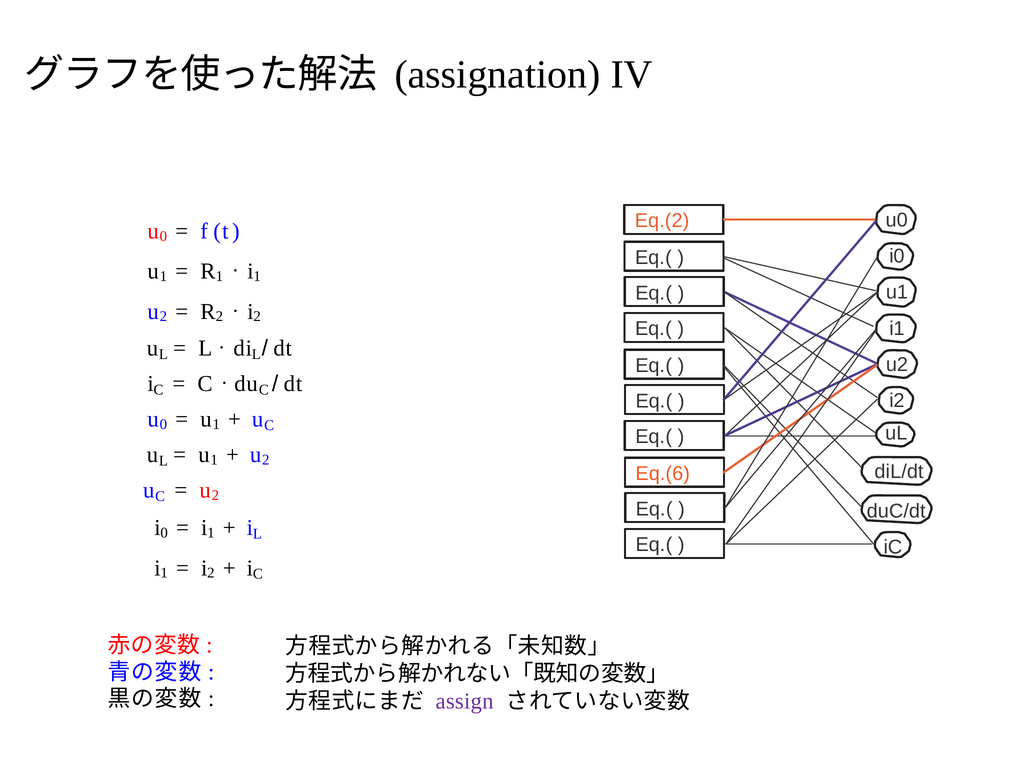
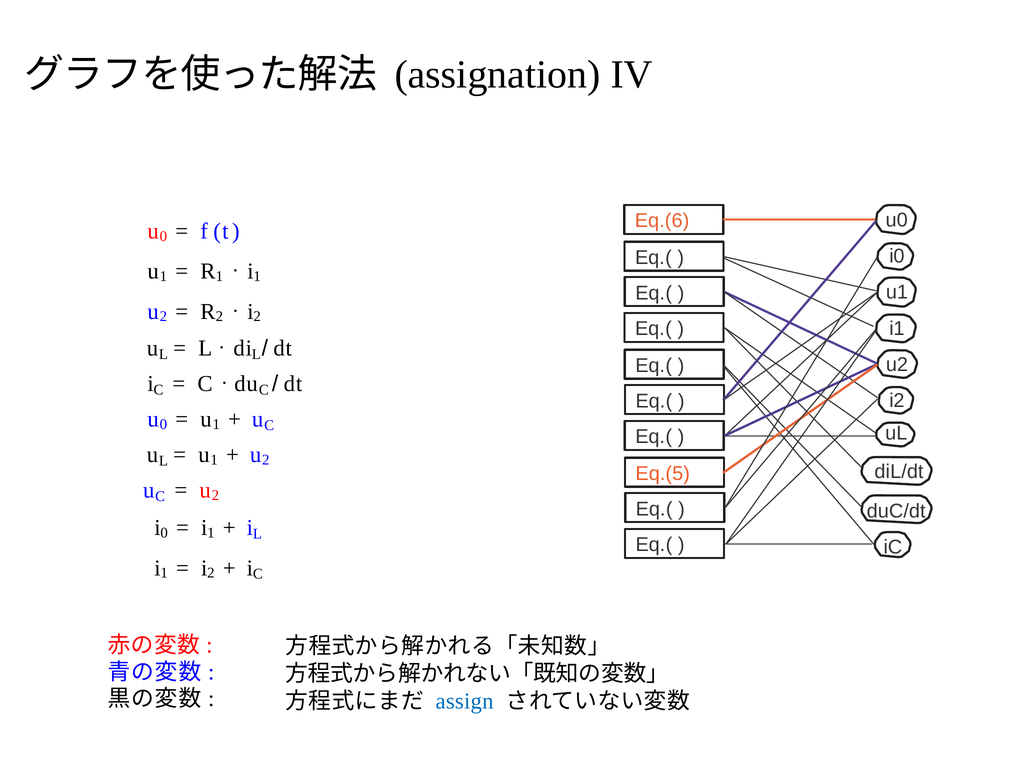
Eq.(2: Eq.(2 -> Eq.(6 (662, 221)
Eq.(6: Eq.(6 -> Eq.(5 (663, 473)
assign colour: purple -> blue (465, 701)
